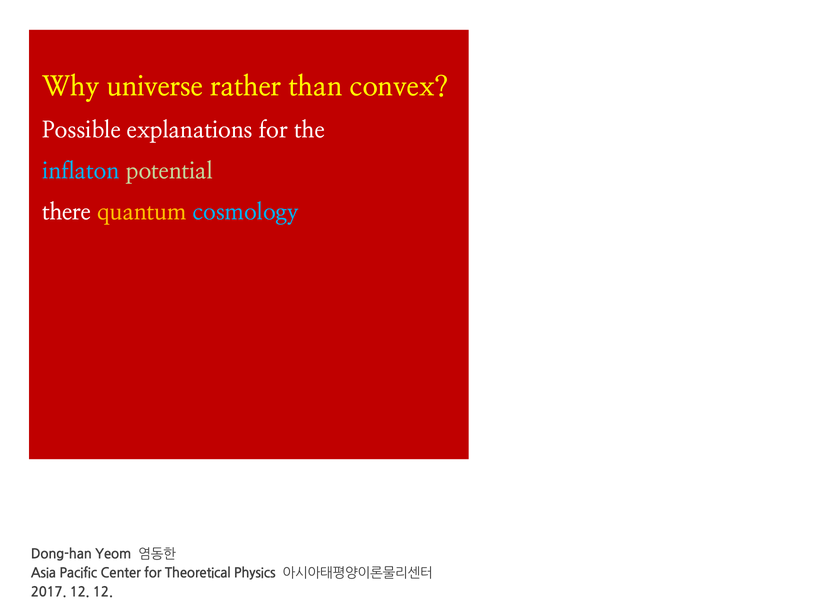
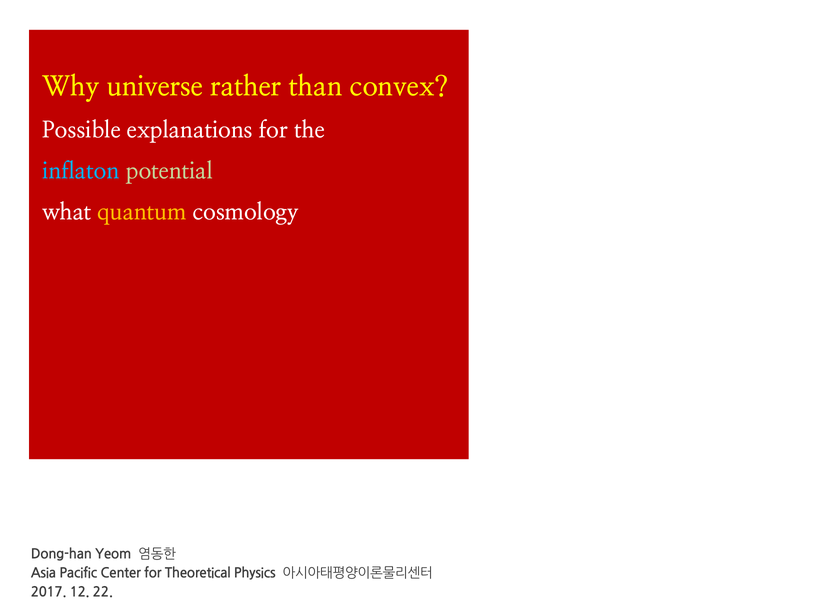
there: there -> what (67, 212)
cosmology colour: light blue -> white (246, 212)
12 12: 12 -> 22 (103, 592)
